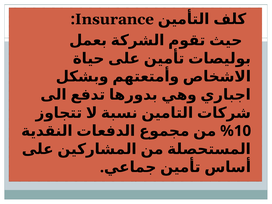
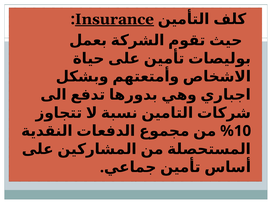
Insurance underline: none -> present (114, 19)
